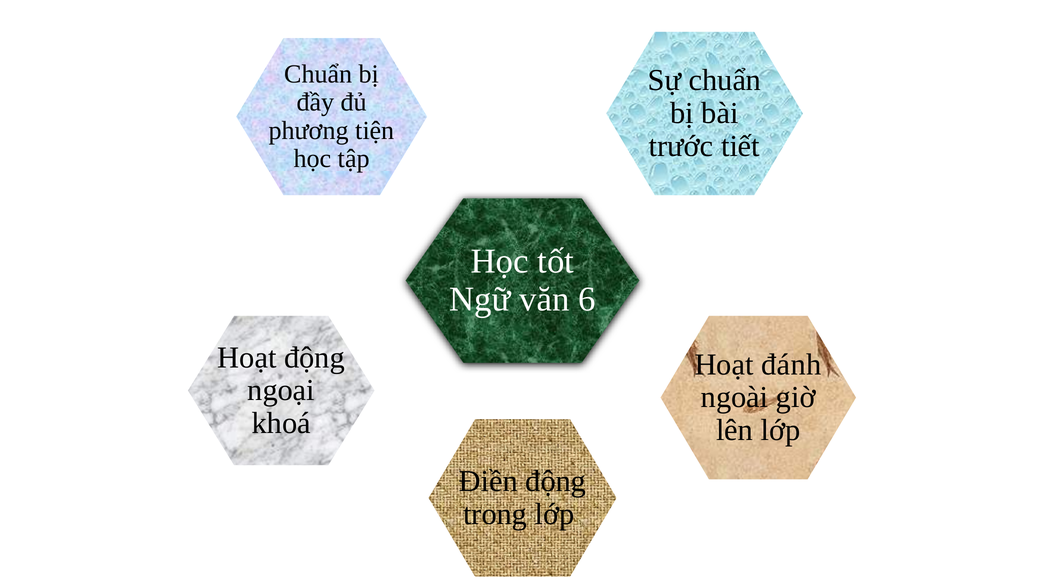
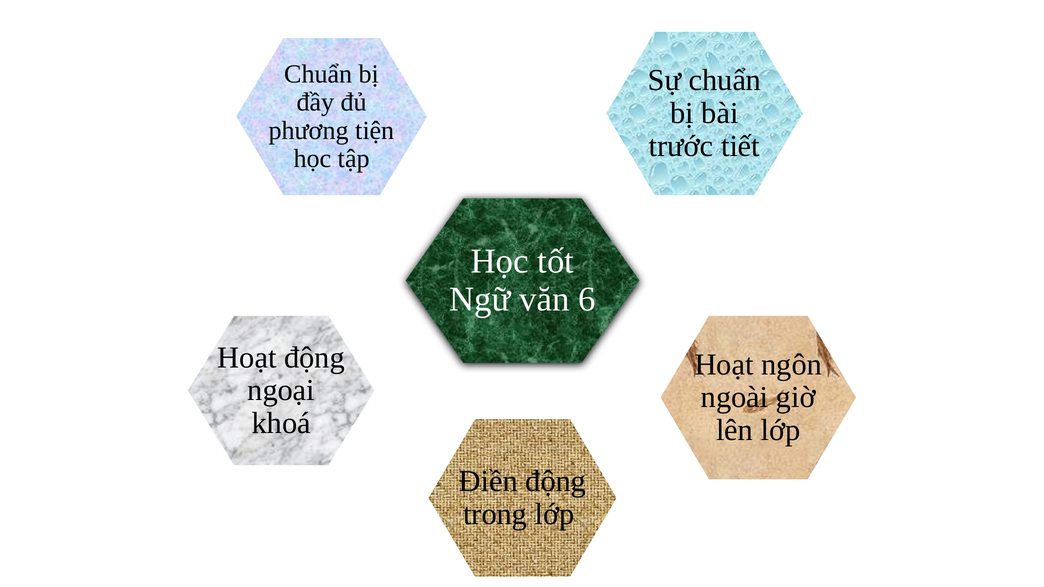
đánh: đánh -> ngôn (792, 365)
